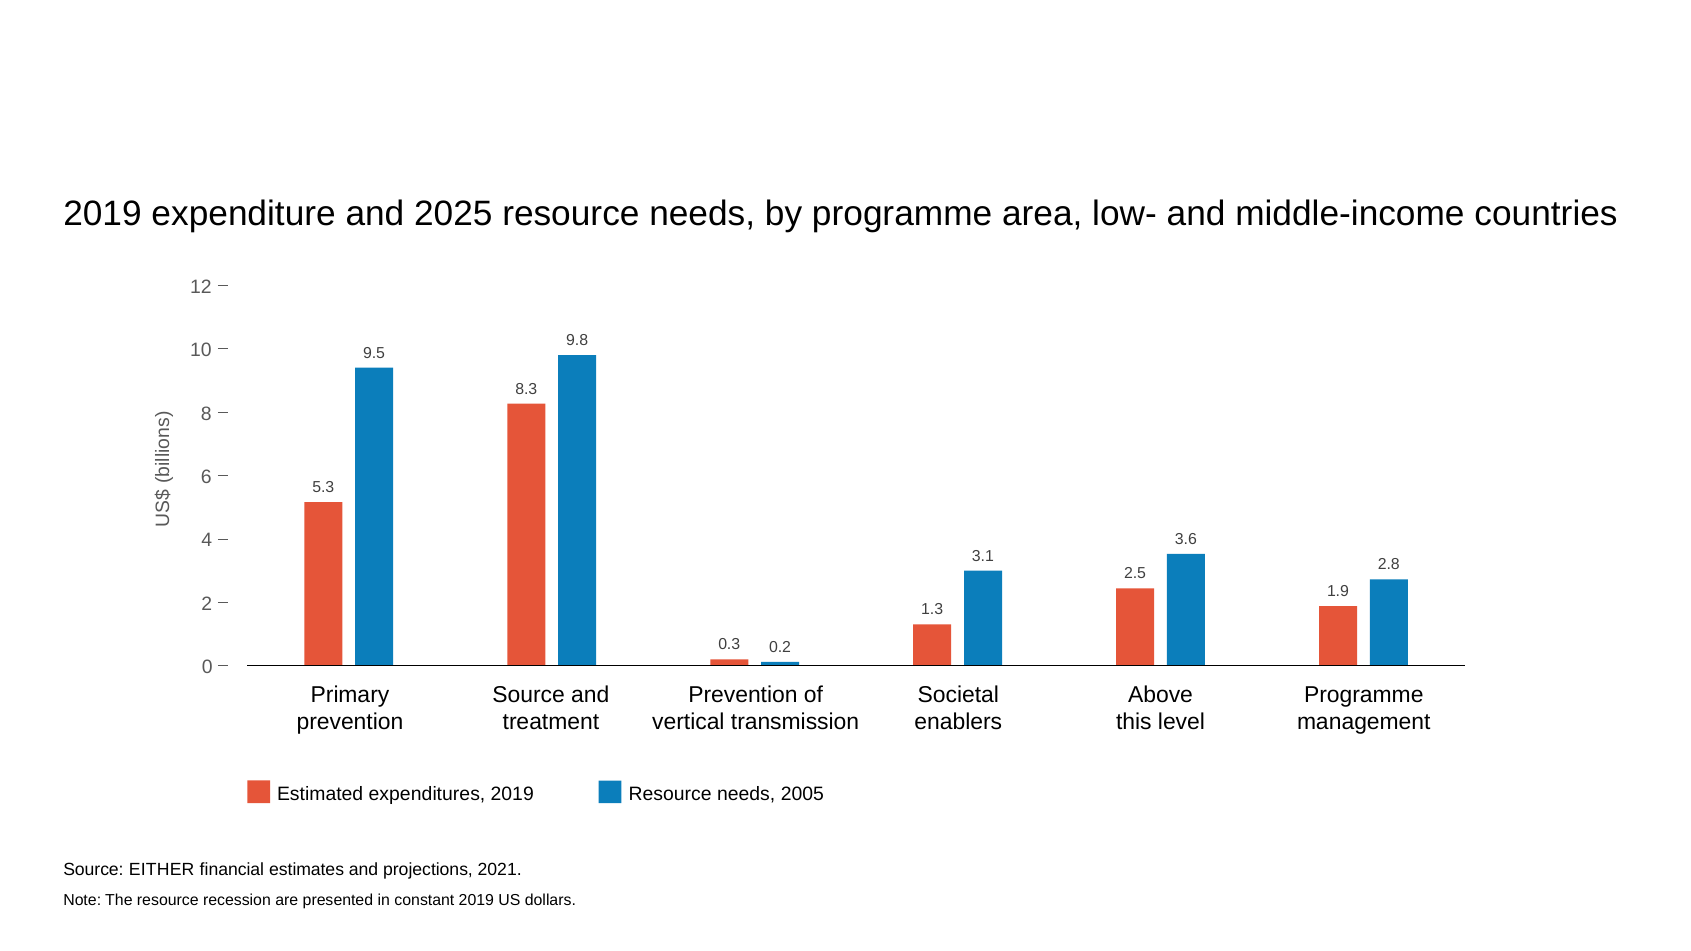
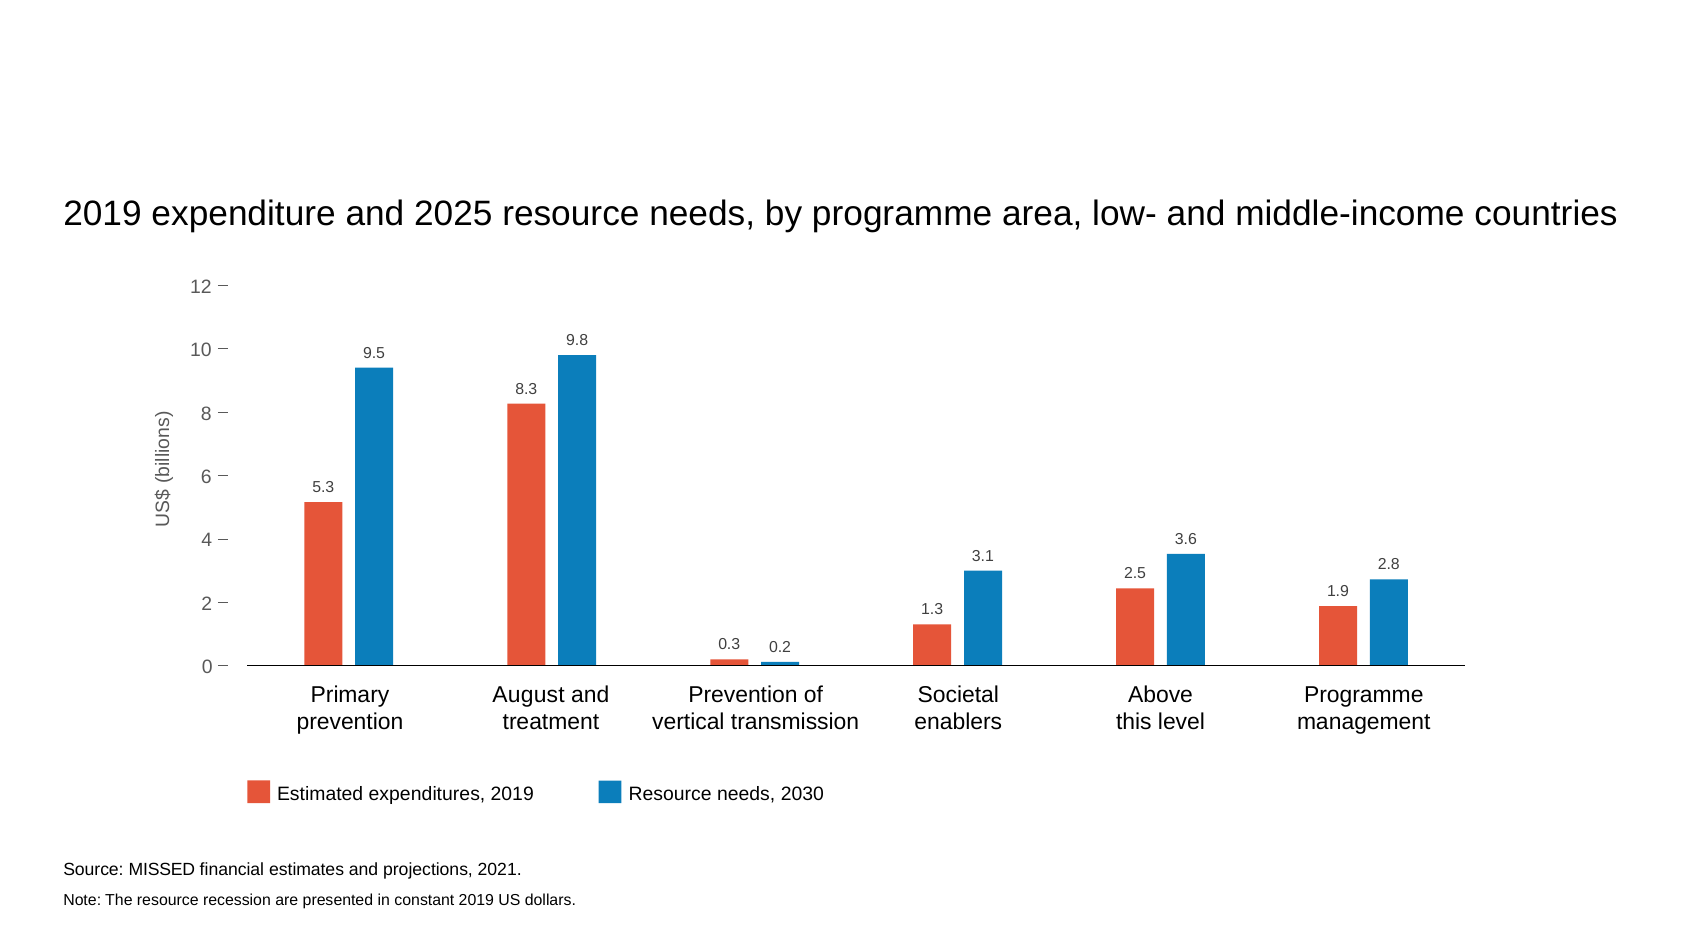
Source: Source -> August (529, 695)
2005: 2005 -> 2030 (802, 794)
EITHER: EITHER -> MISSED (162, 870)
